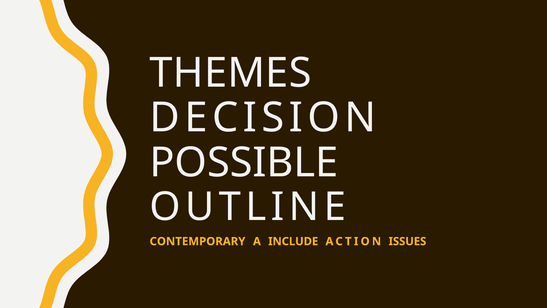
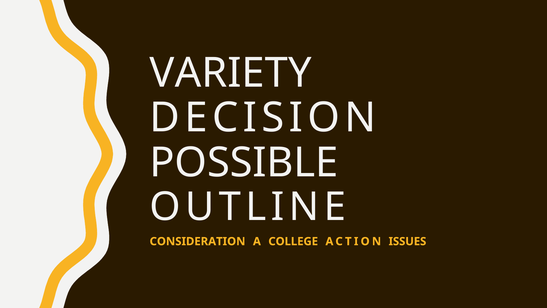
THEMES: THEMES -> VARIETY (231, 73)
CONTEMPORARY: CONTEMPORARY -> CONSIDERATION (198, 241)
INCLUDE: INCLUDE -> COLLEGE (293, 241)
